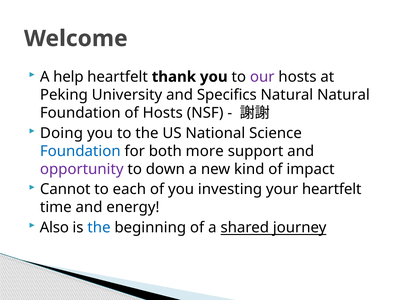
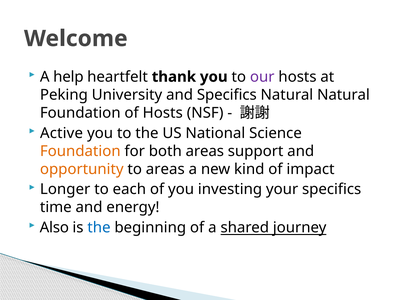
Doing: Doing -> Active (62, 133)
Foundation colour: blue -> orange (80, 151)
both more: more -> areas (205, 151)
opportunity colour: purple -> orange (82, 169)
to down: down -> areas (165, 169)
Cannot: Cannot -> Longer (65, 189)
your heartfelt: heartfelt -> specifics (332, 189)
